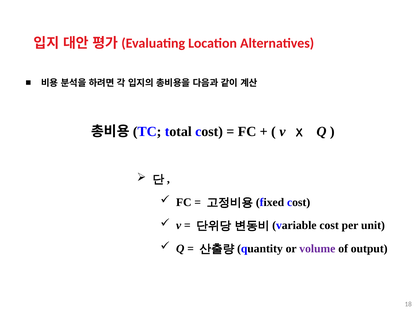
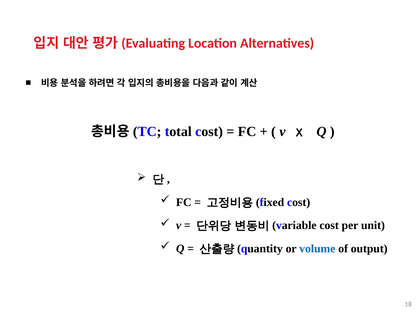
volume colour: purple -> blue (317, 248)
